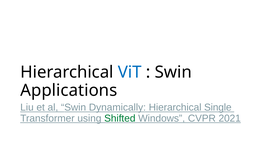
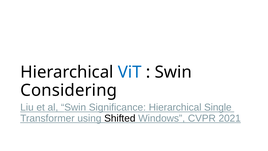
Applications: Applications -> Considering (69, 90)
Dynamically: Dynamically -> Significance (117, 107)
Shifted colour: green -> black (120, 118)
